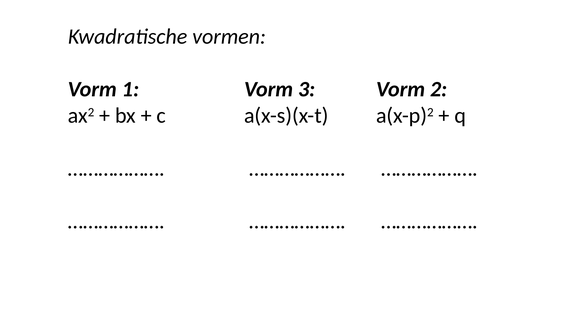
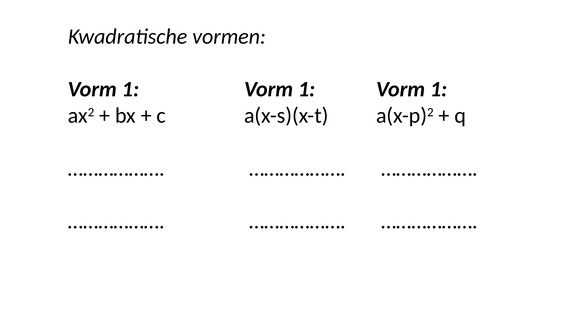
3: 3 -> 1 (307, 89)
2: 2 -> 1 (439, 89)
